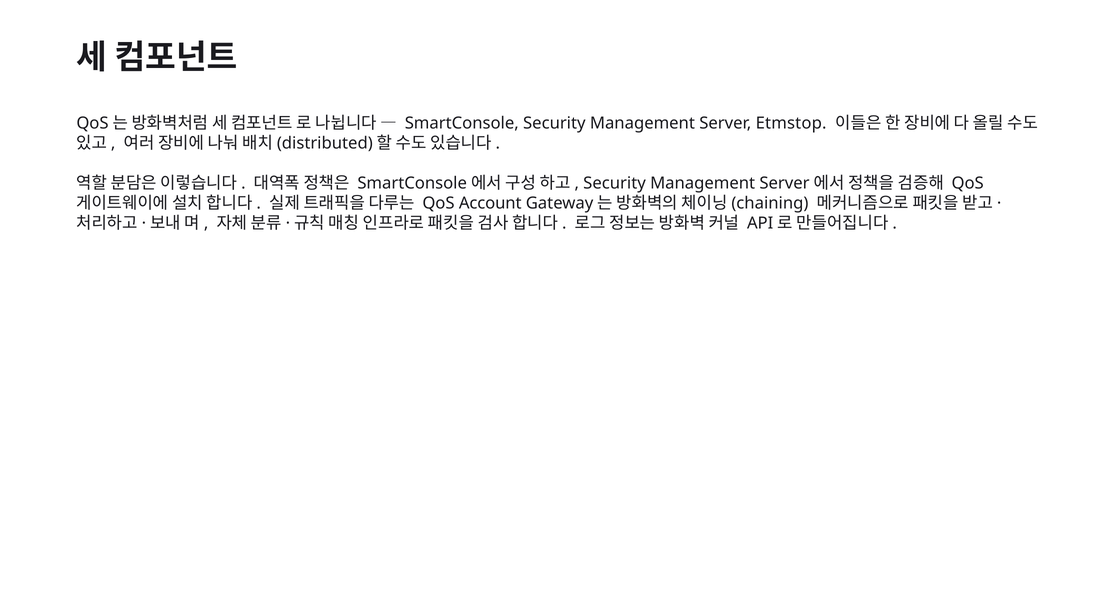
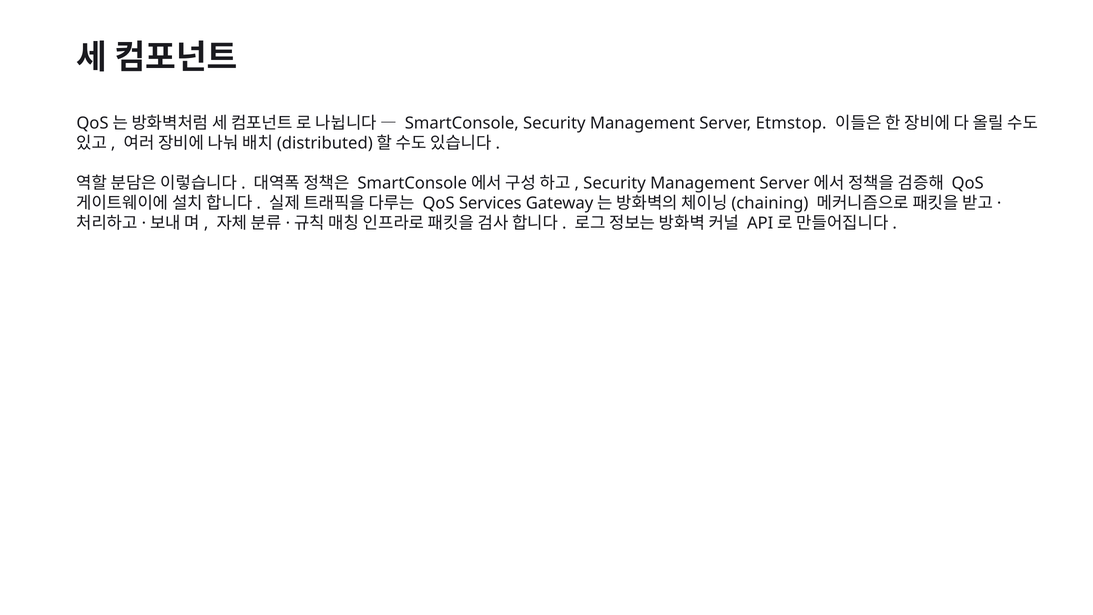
Account: Account -> Services (490, 203)
